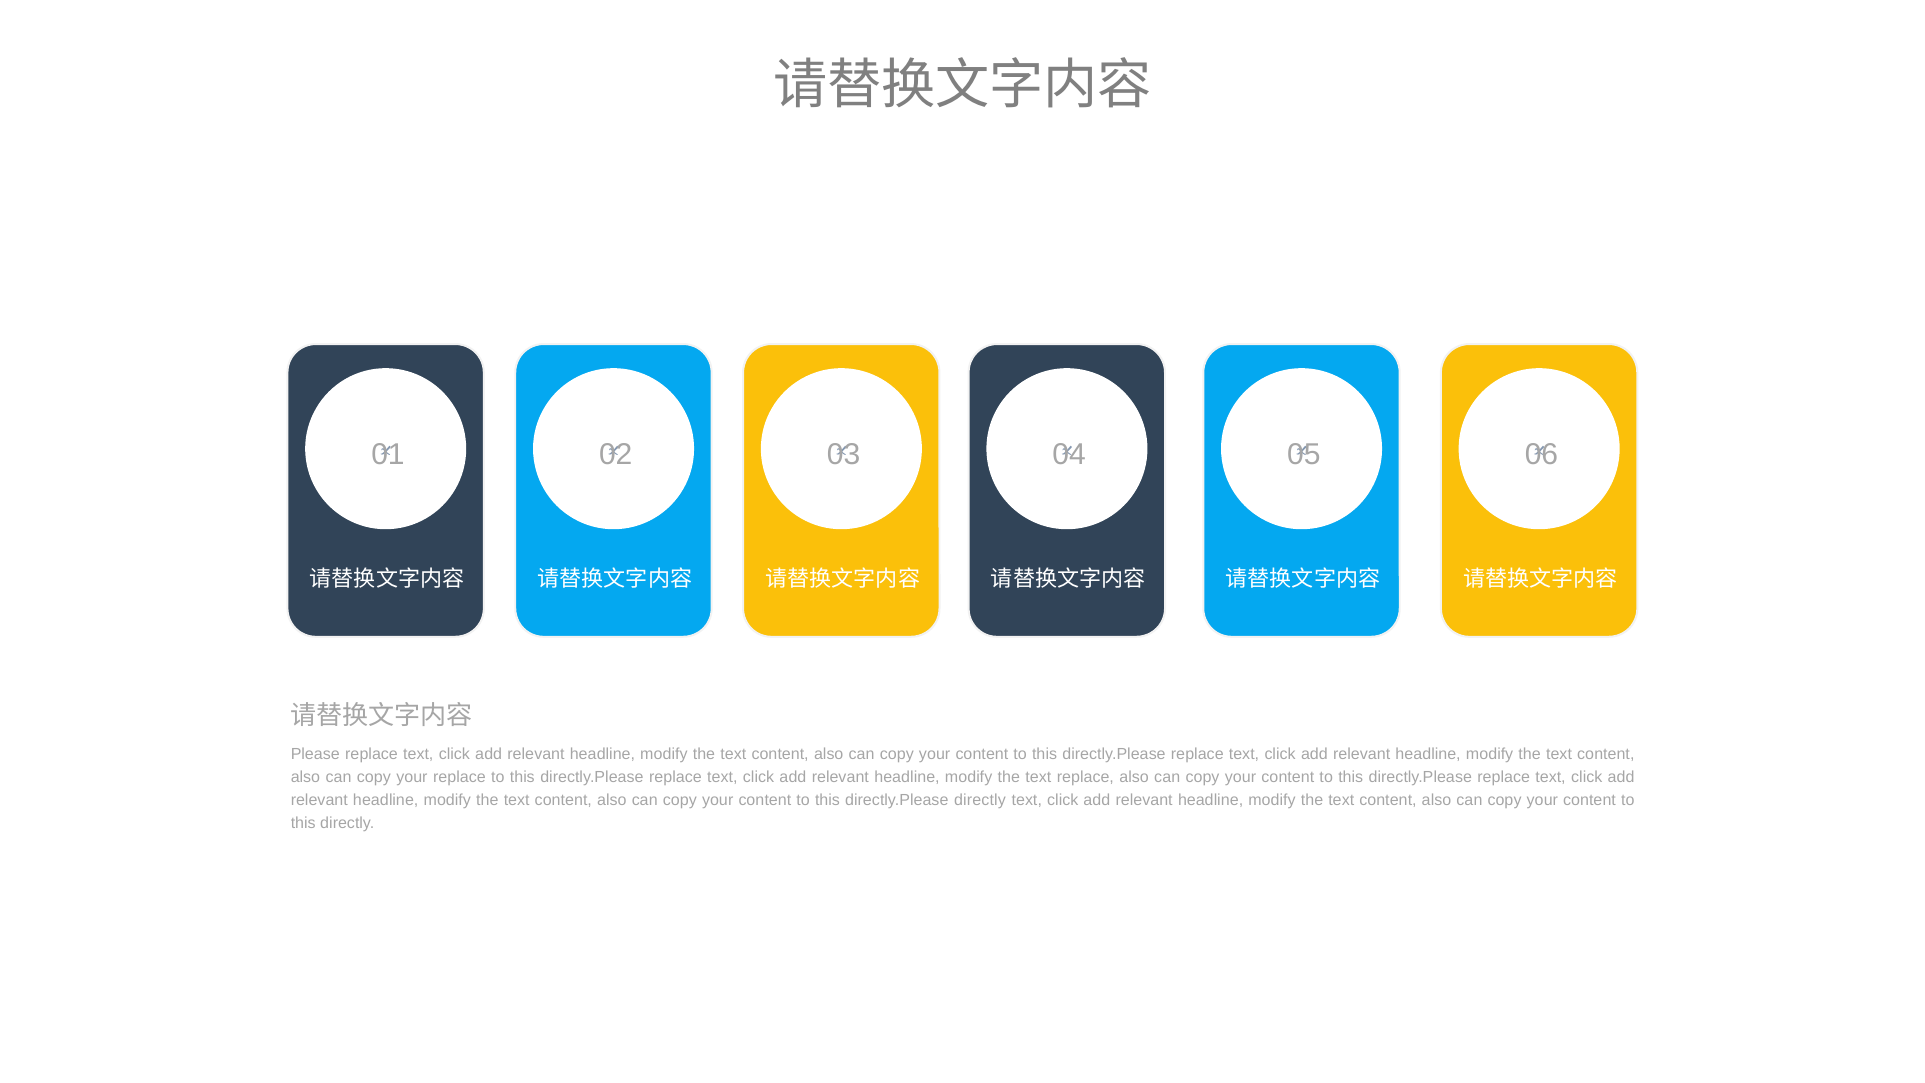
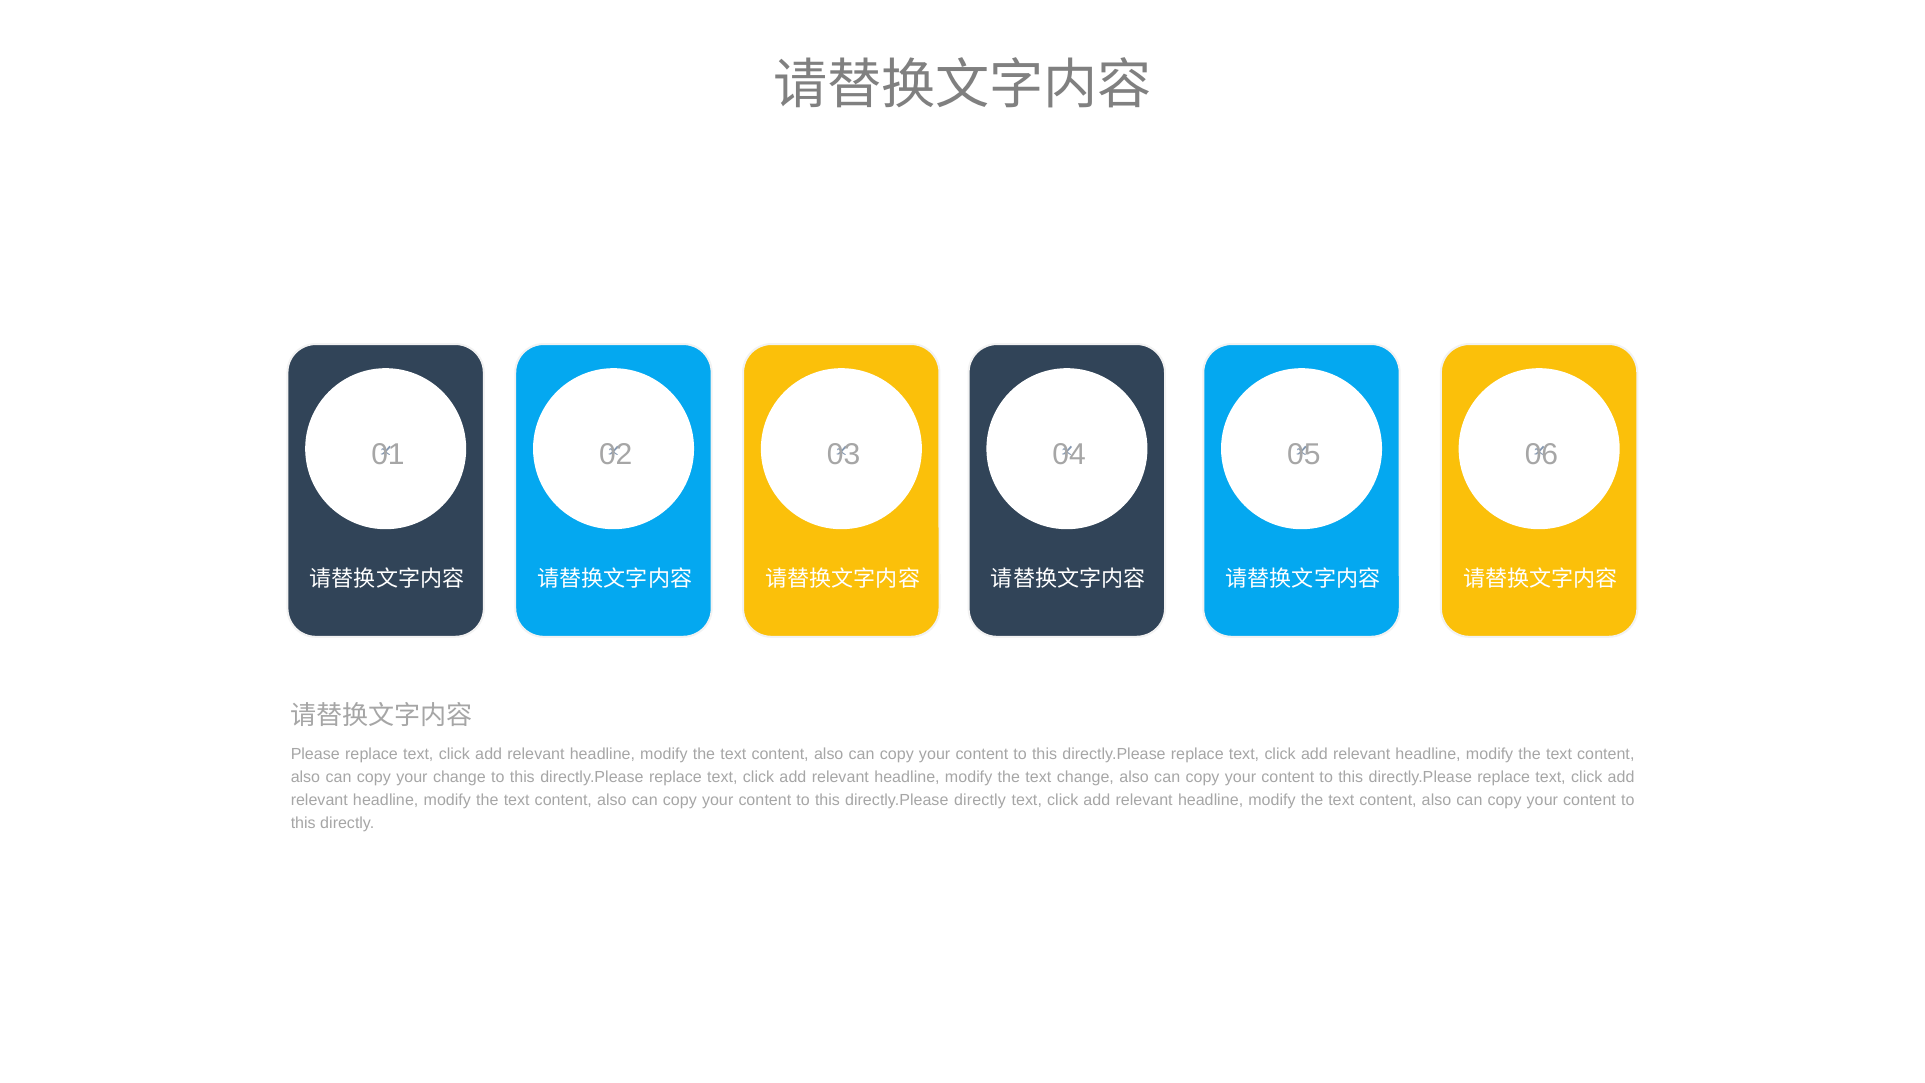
your replace: replace -> change (459, 777)
text replace: replace -> change (1085, 777)
